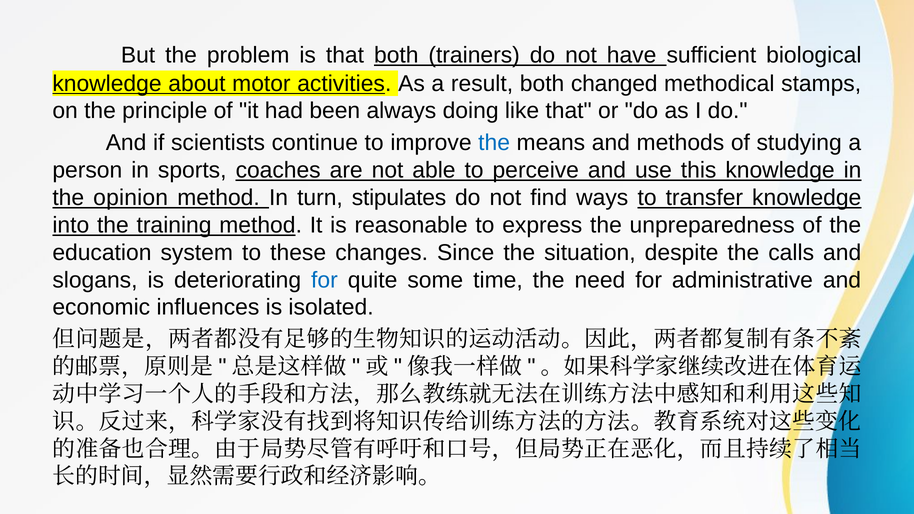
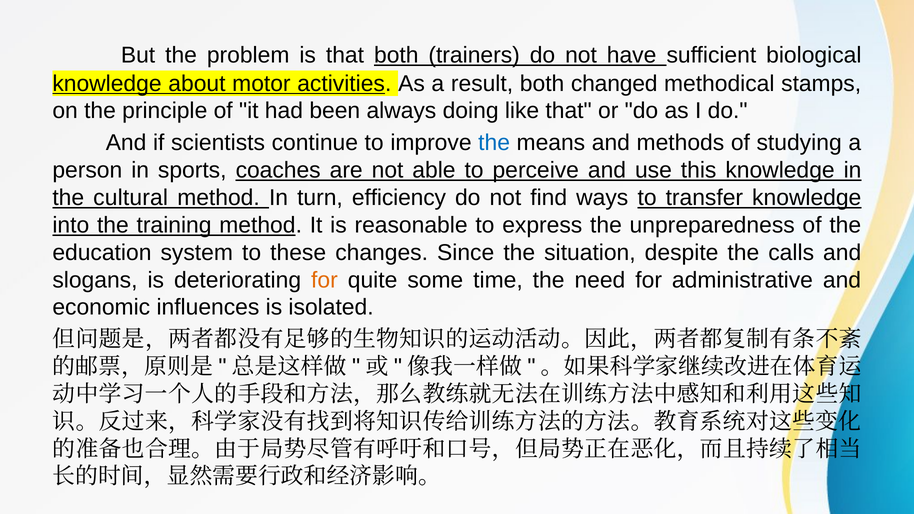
opinion: opinion -> cultural (131, 198)
stipulates: stipulates -> efficiency (399, 198)
for colour: blue -> orange (324, 280)
